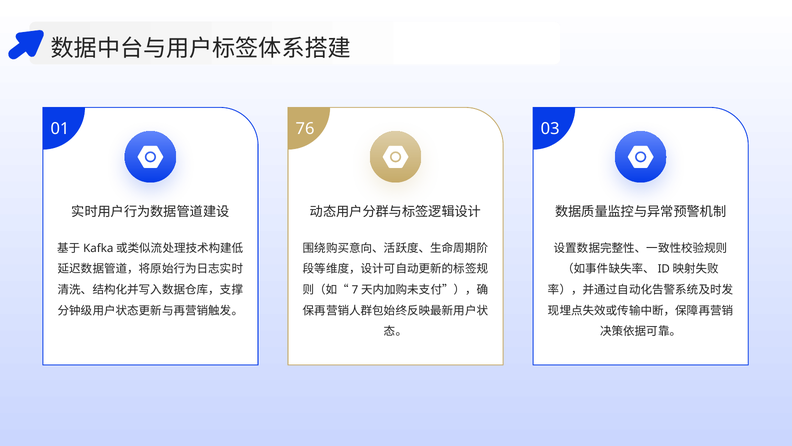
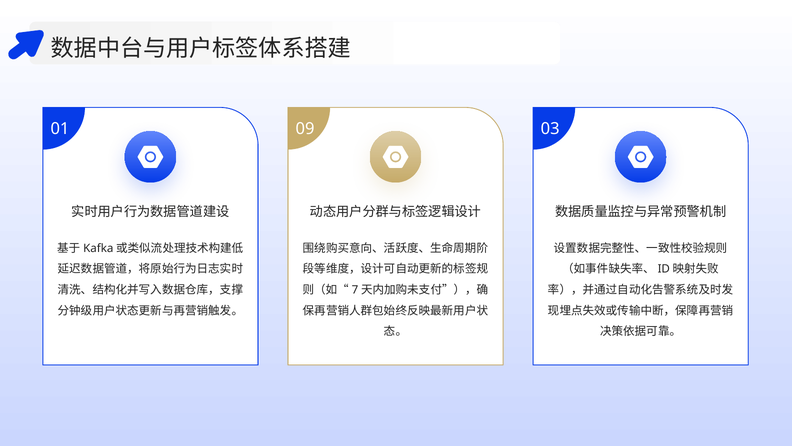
76: 76 -> 09 (305, 129)
